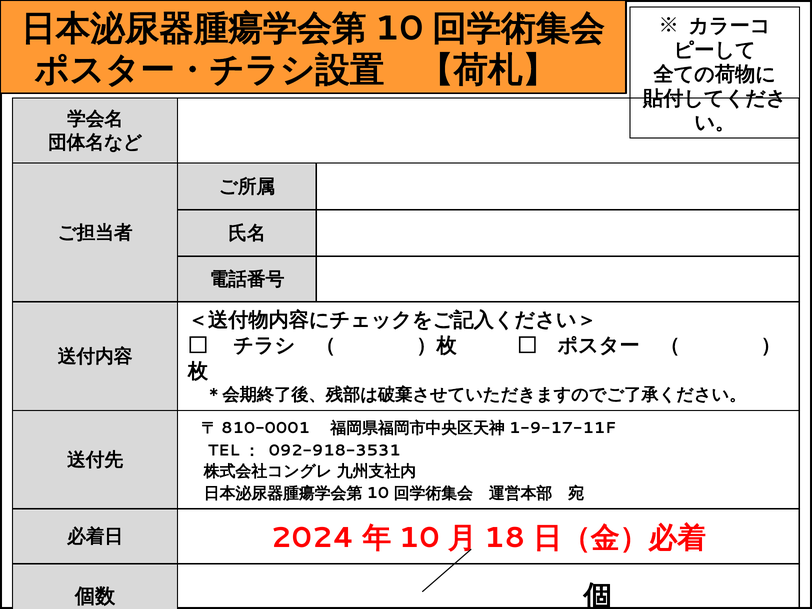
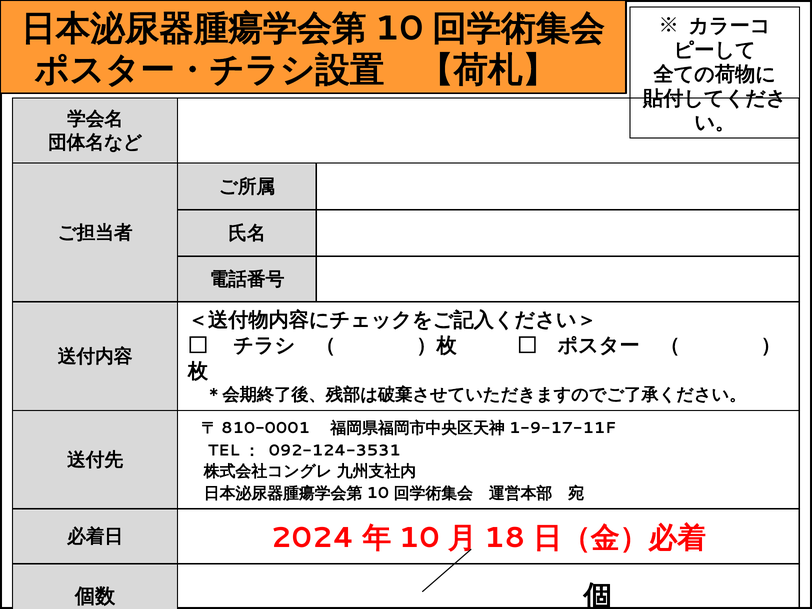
092-918-3531: 092-918-3531 -> 092-124-3531 (335, 451)
